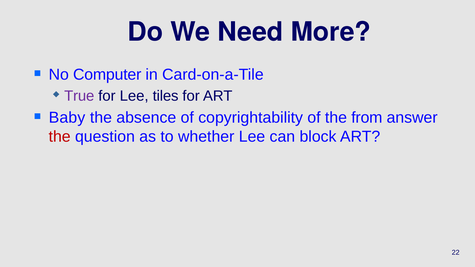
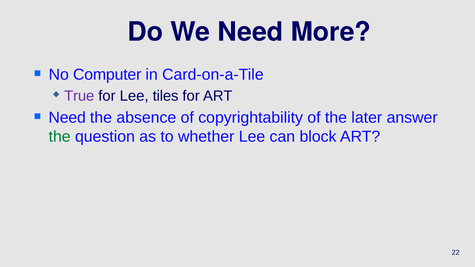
Baby: Baby -> Need (67, 118)
from: from -> later (367, 118)
the colour: red -> green (60, 137)
